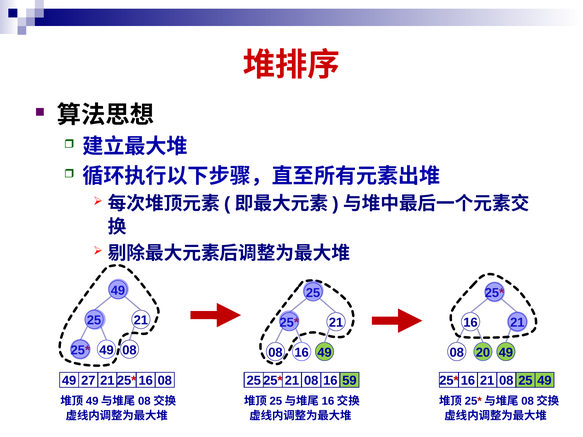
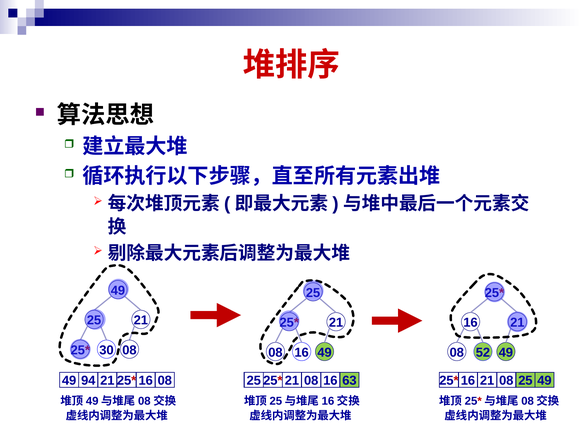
49: 49 -> 30 (106, 350)
20: 20 -> 52 (483, 353)
27: 27 -> 94 (88, 381)
59: 59 -> 63 (349, 381)
